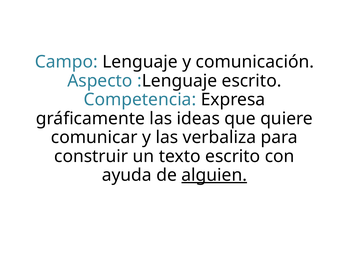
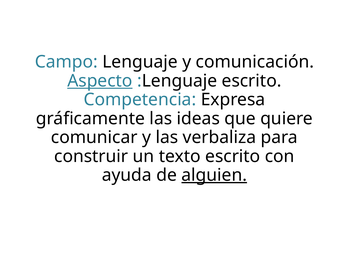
Aspecto underline: none -> present (100, 81)
